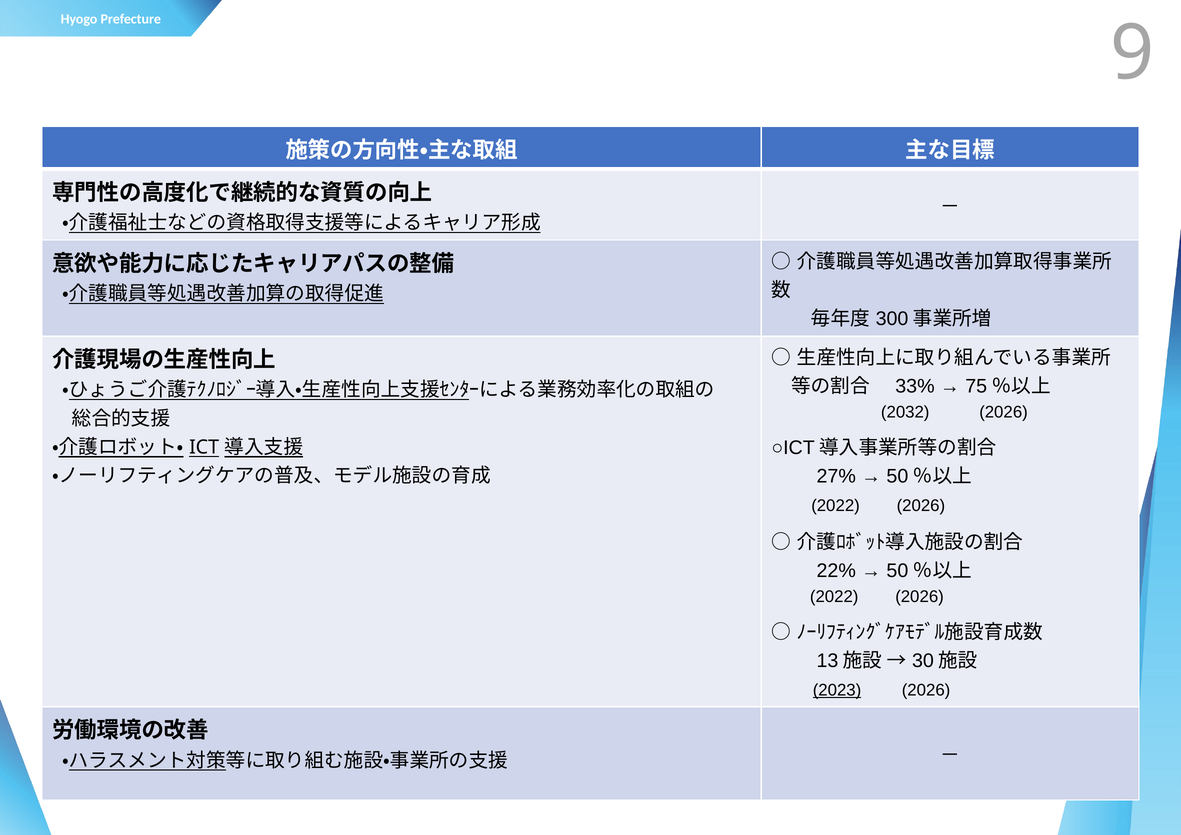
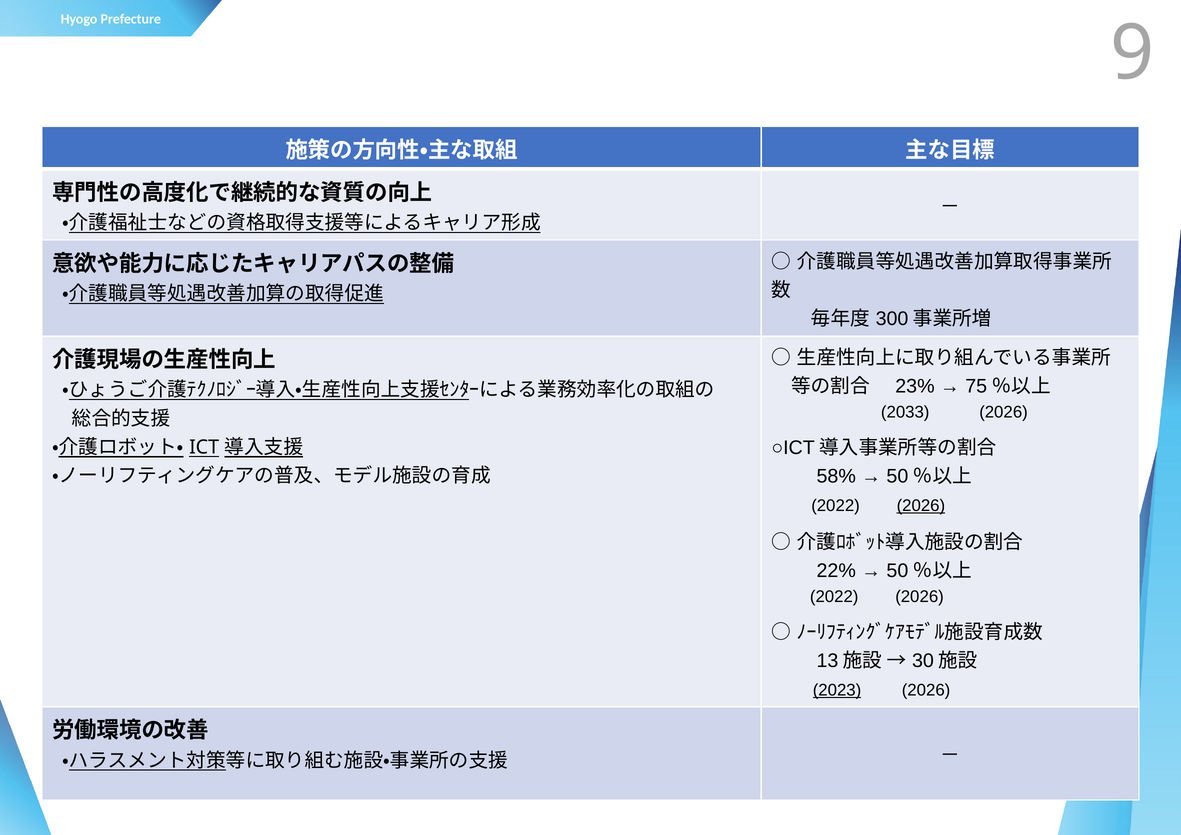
33%: 33% -> 23% (915, 386)
2032: 2032 -> 2033 (905, 412)
27%: 27% -> 58% (836, 476)
2026 underline: none -> present (921, 506)
